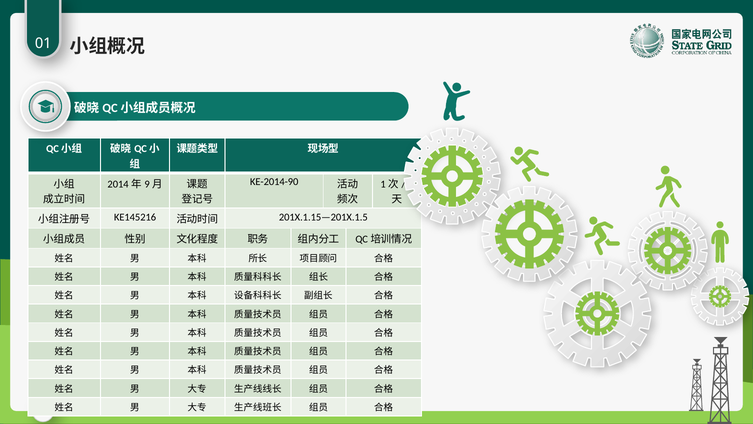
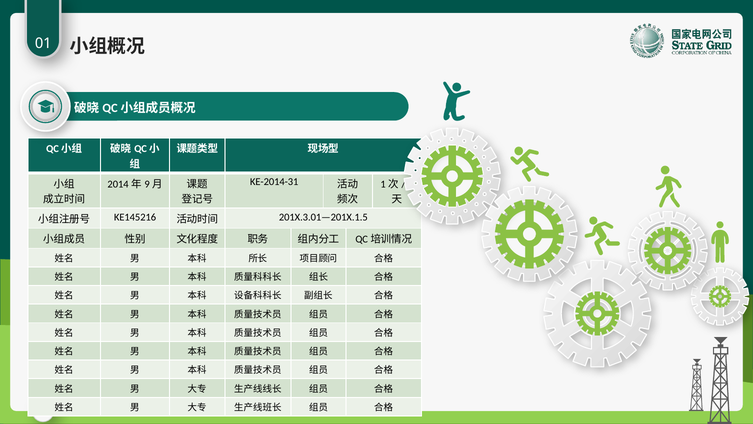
KE-2014-90: KE-2014-90 -> KE-2014-31 (274, 182)
201X.1.15—201X.1.5: 201X.1.15—201X.1.5 -> 201X.3.01—201X.1.5 (323, 217)
